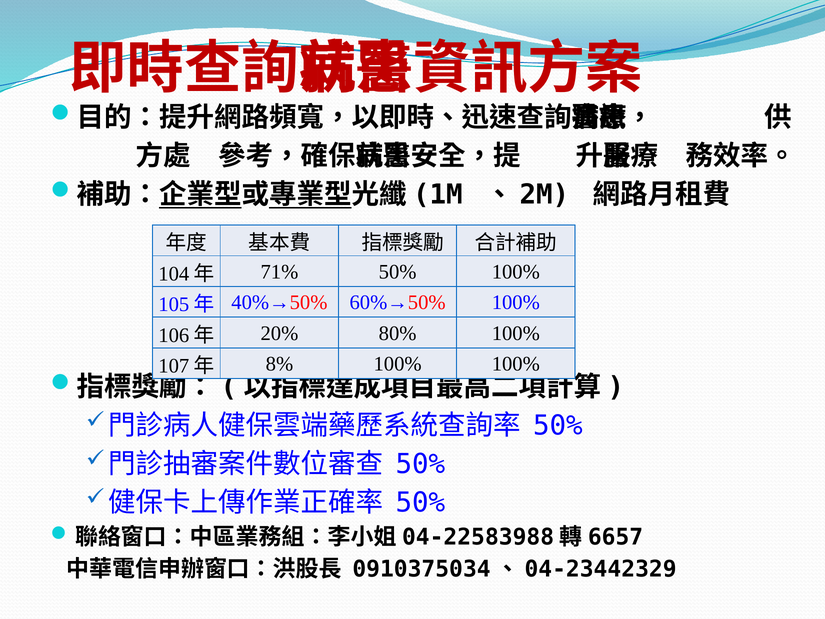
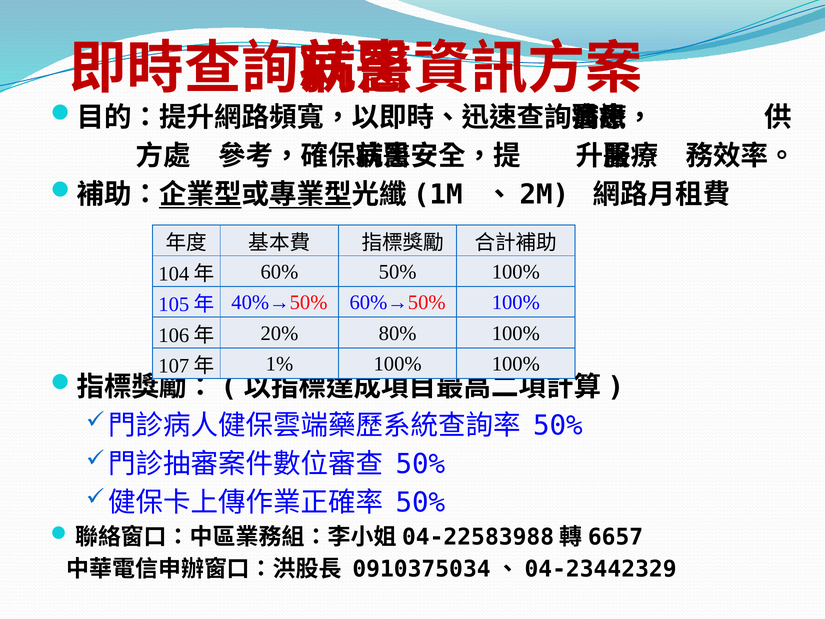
71%: 71% -> 60% (279, 272)
8%: 8% -> 1% (279, 364)
